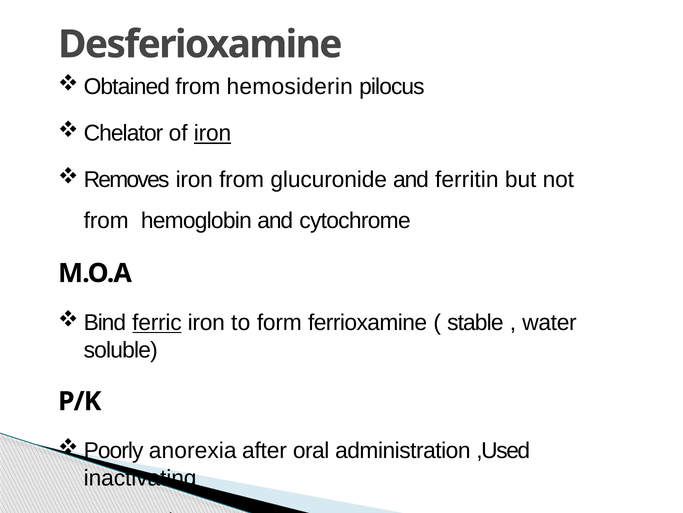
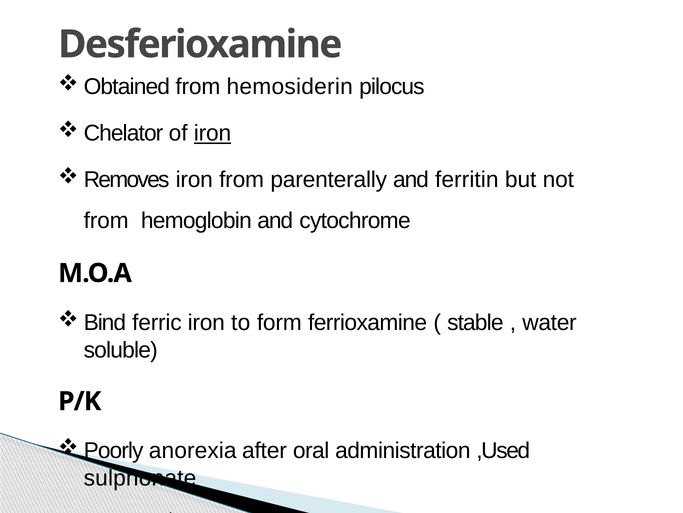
glucuronide: glucuronide -> parenterally (329, 180)
ferric underline: present -> none (157, 322)
inactivating: inactivating -> sulphonate (140, 478)
